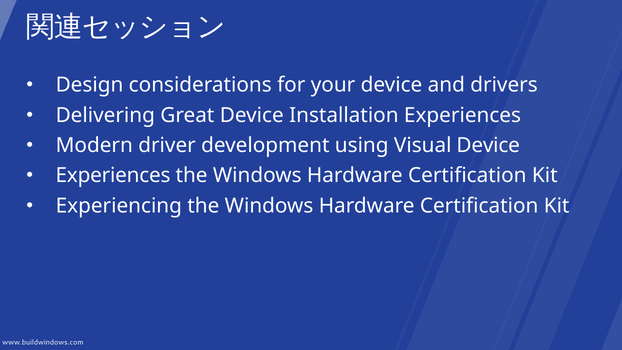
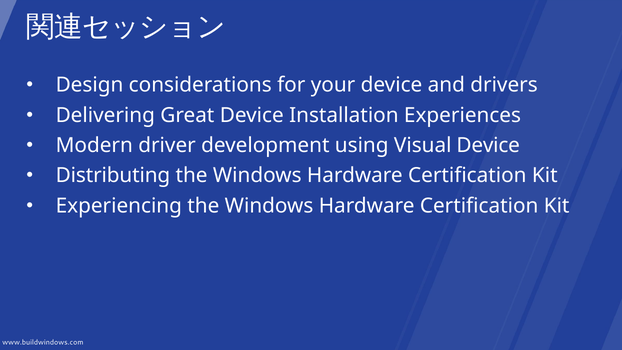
Experiences: Experiences -> Distributing (113, 176)
